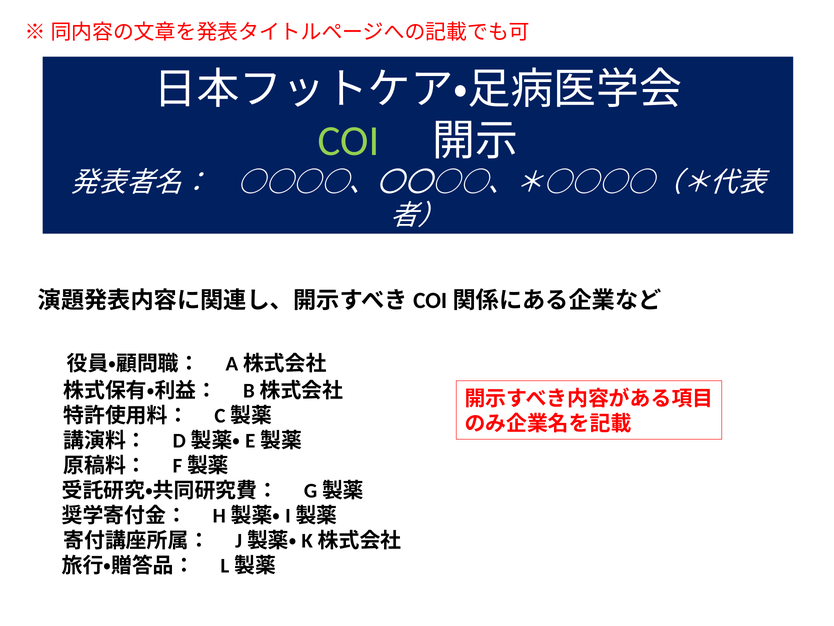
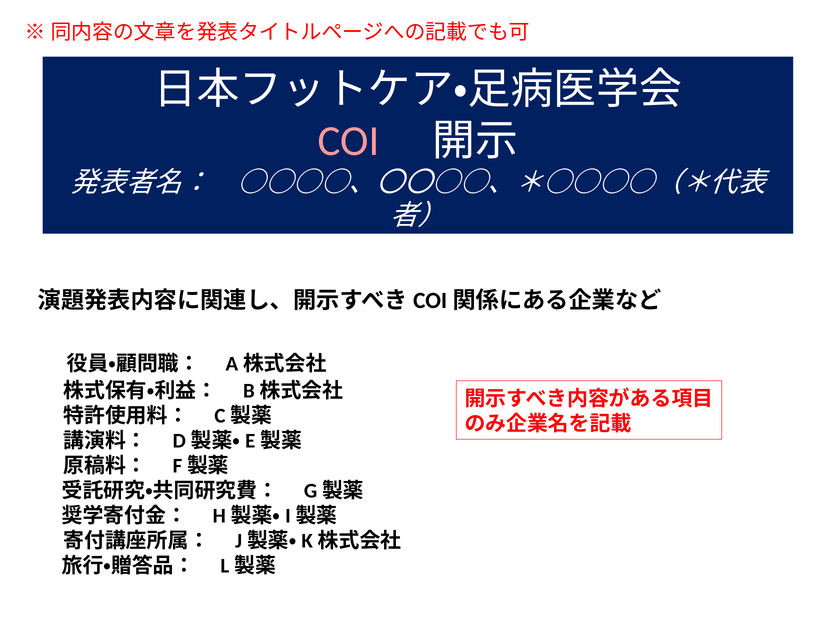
COI colour: light green -> pink (349, 141)
